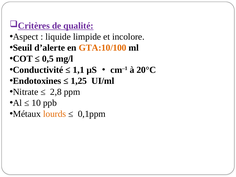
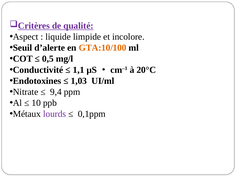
1,25: 1,25 -> 1,03 (79, 81)
2,8: 2,8 -> 9,4 (56, 92)
lourds colour: orange -> purple (55, 114)
